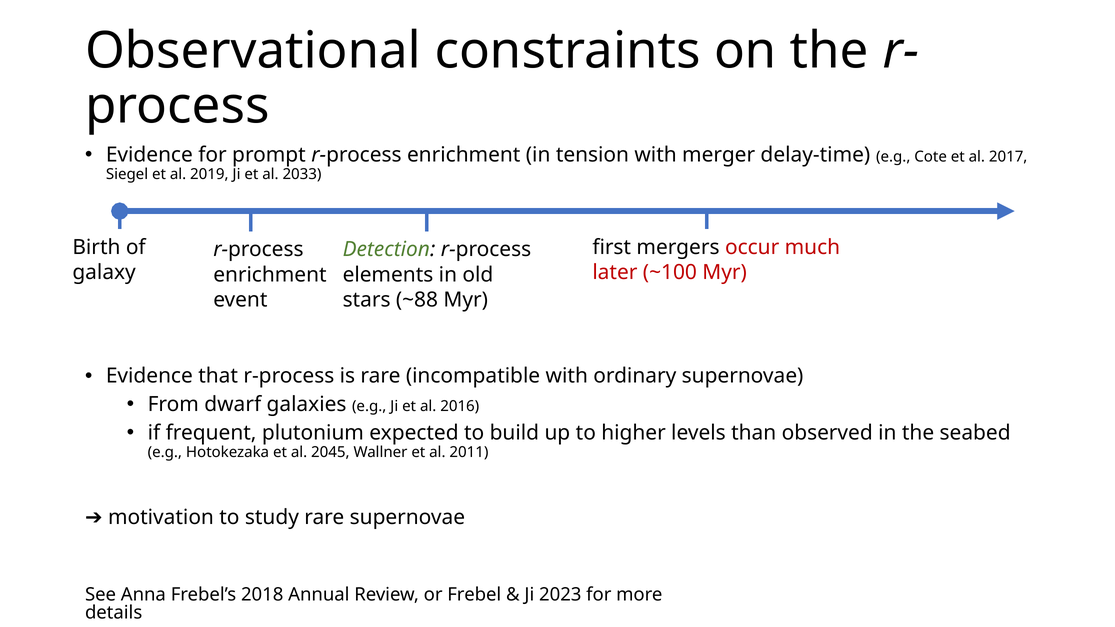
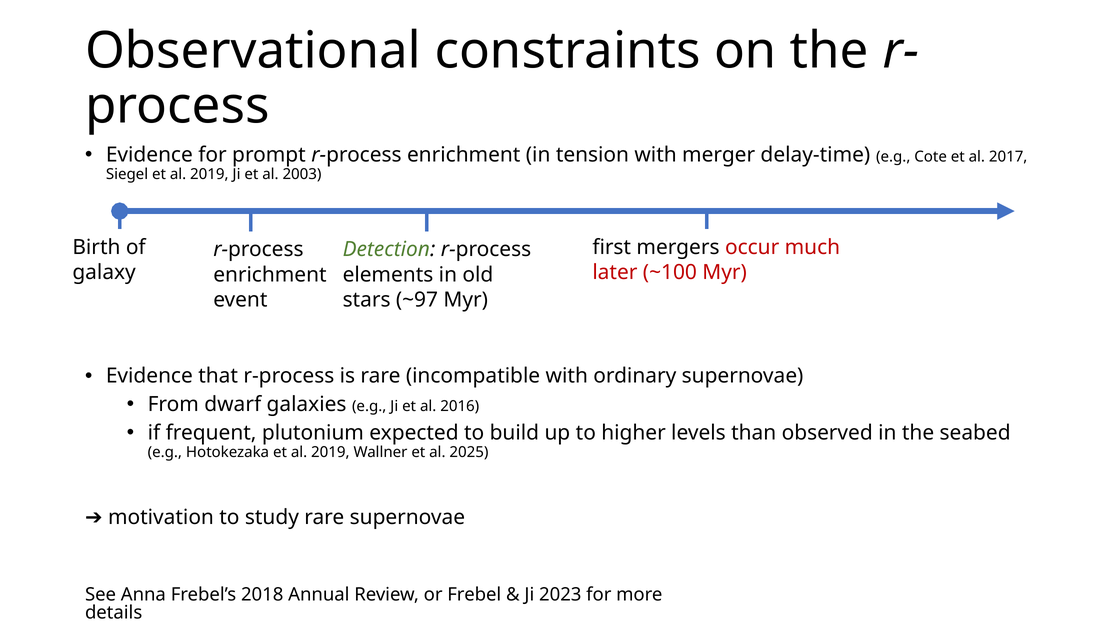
2033: 2033 -> 2003 (302, 174)
~88: ~88 -> ~97 (417, 300)
Hotokezaka et al 2045: 2045 -> 2019 (330, 452)
2011: 2011 -> 2025 (469, 452)
